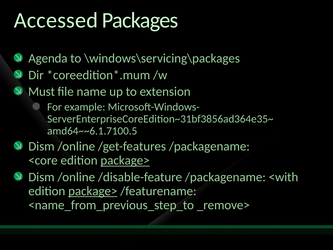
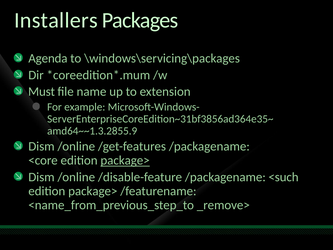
Accessed: Accessed -> Installers (56, 20)
amd64~~6.1.7100.5: amd64~~6.1.7100.5 -> amd64~~1.3.2855.9 (92, 131)
<with: <with -> <such (284, 177)
package> underline: present -> none (93, 191)
